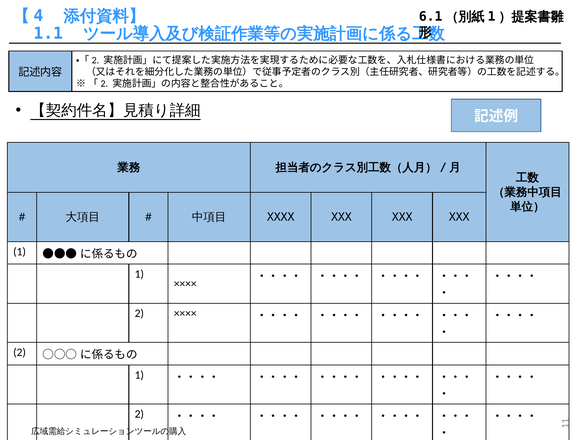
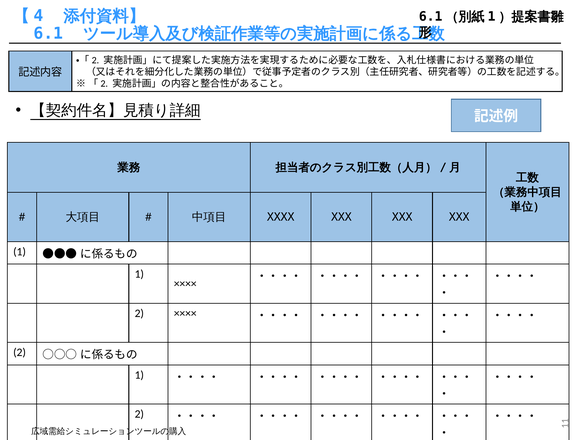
1.1: 1.1 -> 6.1 (48, 34)
